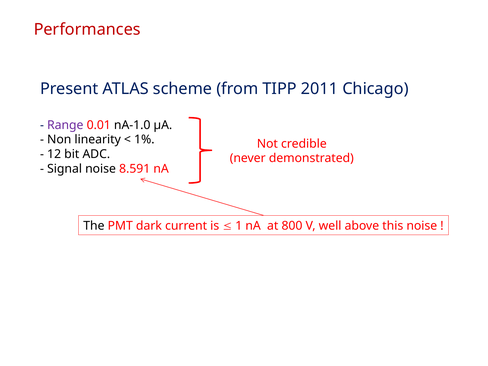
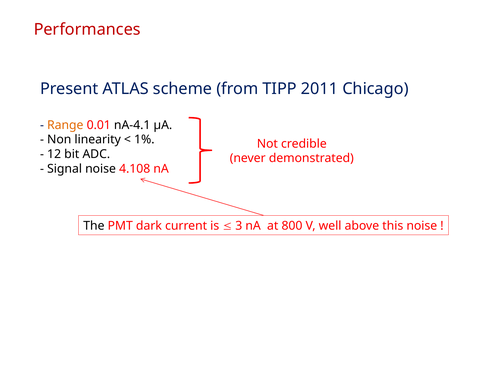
Range colour: purple -> orange (65, 125)
nA-1.0: nA-1.0 -> nA-4.1 (132, 125)
8.591: 8.591 -> 4.108 (135, 169)
1: 1 -> 3 (239, 226)
